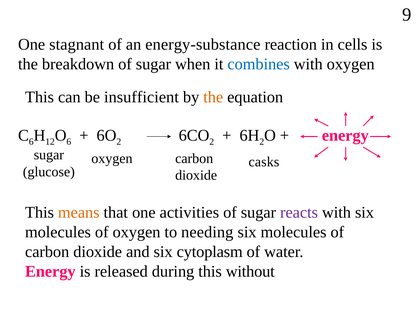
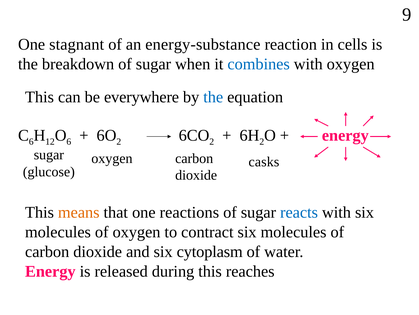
insufficient: insufficient -> everywhere (142, 97)
the colour: orange -> blue (213, 97)
activities: activities -> reactions (189, 212)
reacts colour: purple -> blue (299, 212)
needing: needing -> contract (207, 232)
without: without -> reaches (250, 271)
